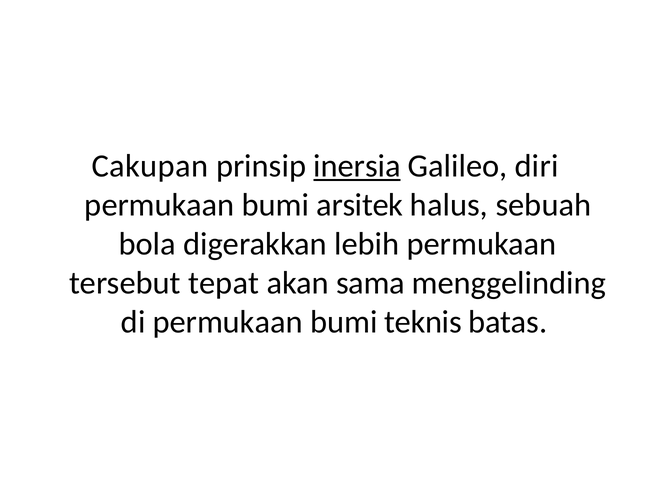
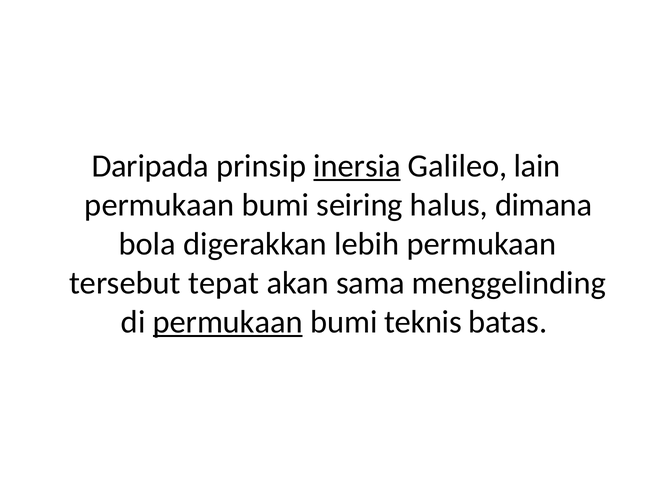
Cakupan: Cakupan -> Daripada (150, 166)
diri: diri -> lain (537, 166)
arsitek: arsitek -> seiring (360, 205)
sebuah: sebuah -> dimana (544, 205)
permukaan underline: none -> present (228, 322)
